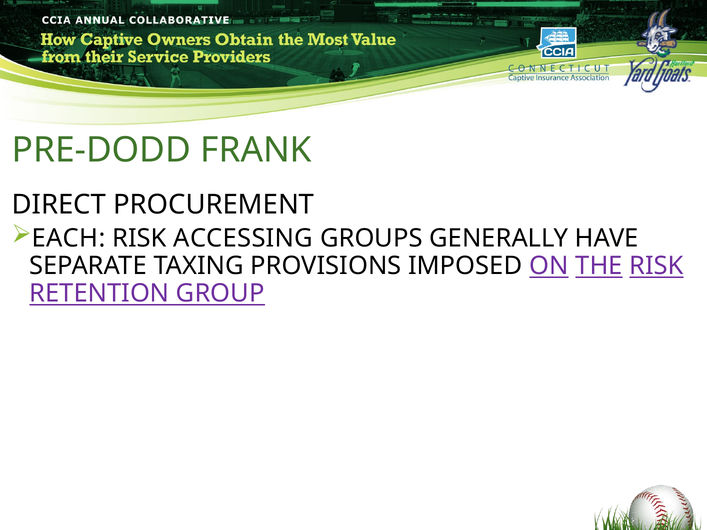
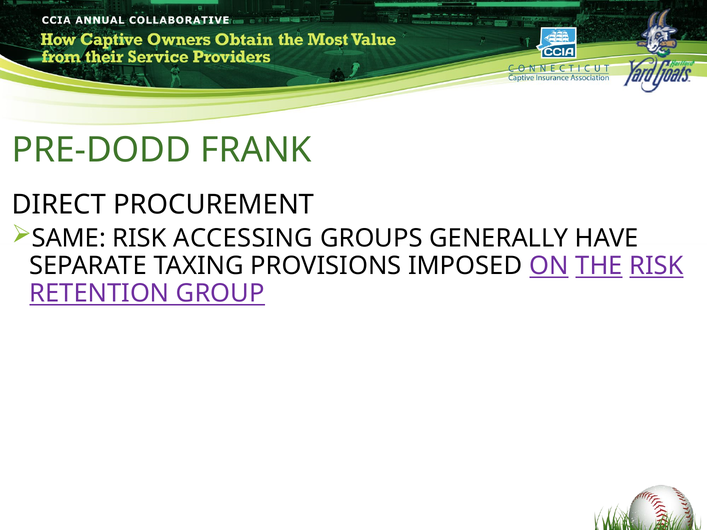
EACH: EACH -> SAME (69, 238)
